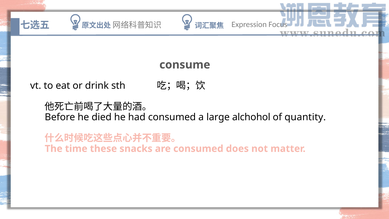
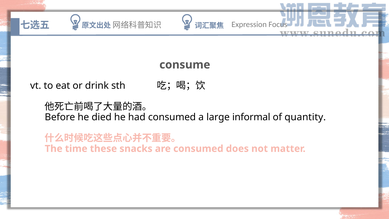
alchohol: alchohol -> informal (251, 117)
